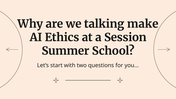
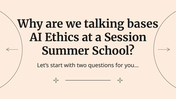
make: make -> bases (143, 24)
